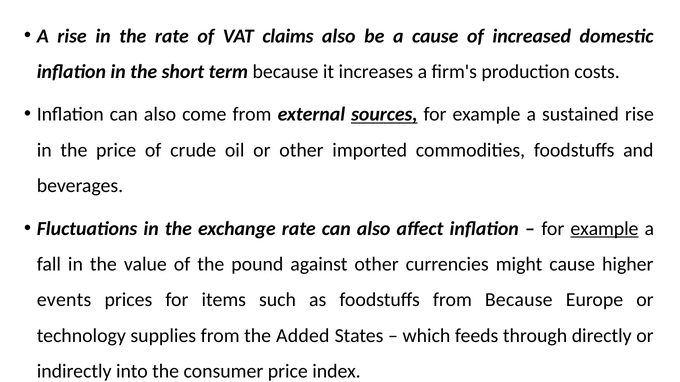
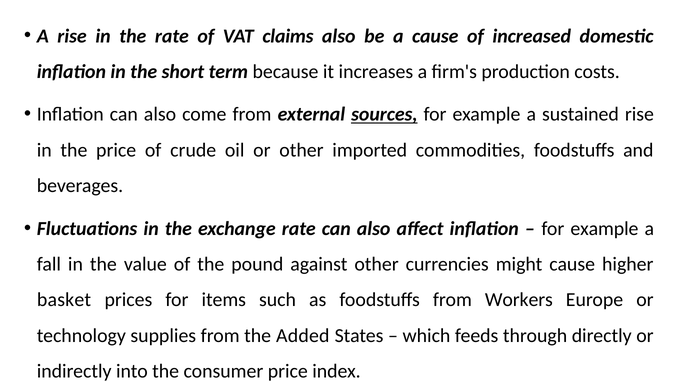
example underline: present -> none (604, 229)
events: events -> basket (64, 300)
from Because: Because -> Workers (519, 300)
